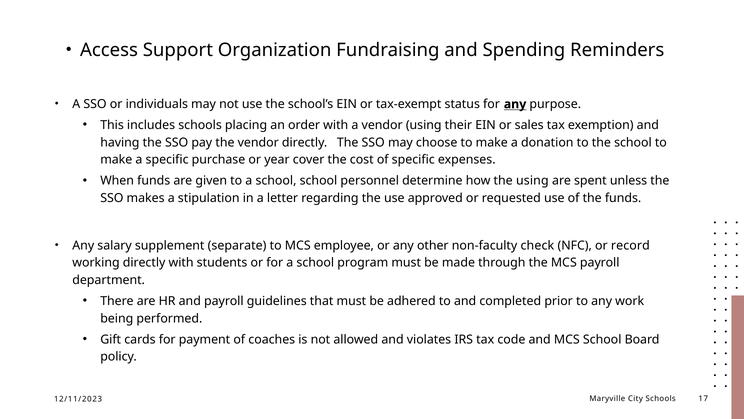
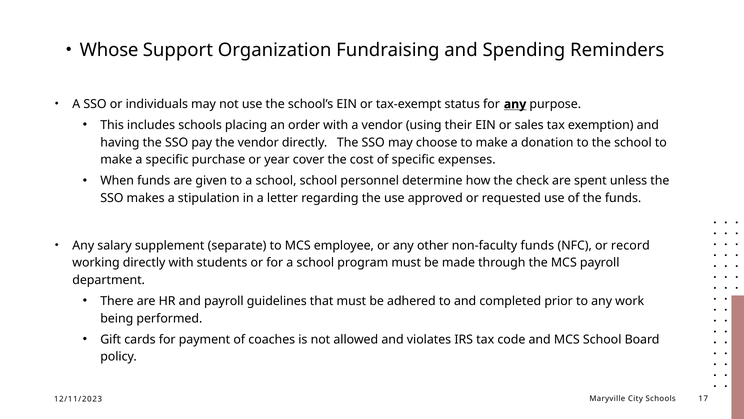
Access: Access -> Whose (109, 50)
the using: using -> check (532, 181)
non-faculty check: check -> funds (537, 245)
